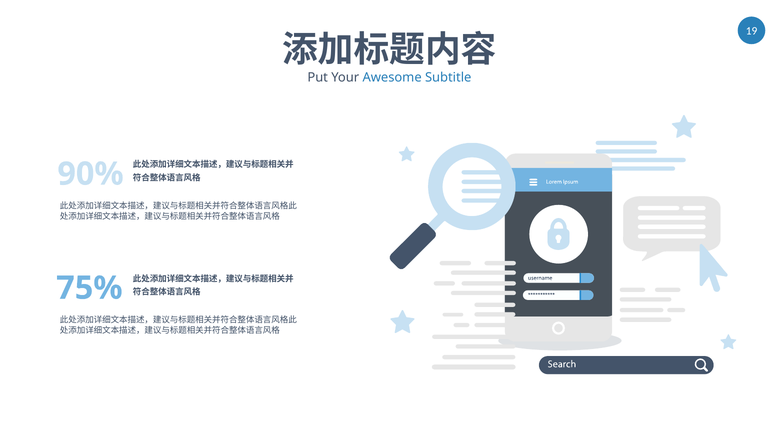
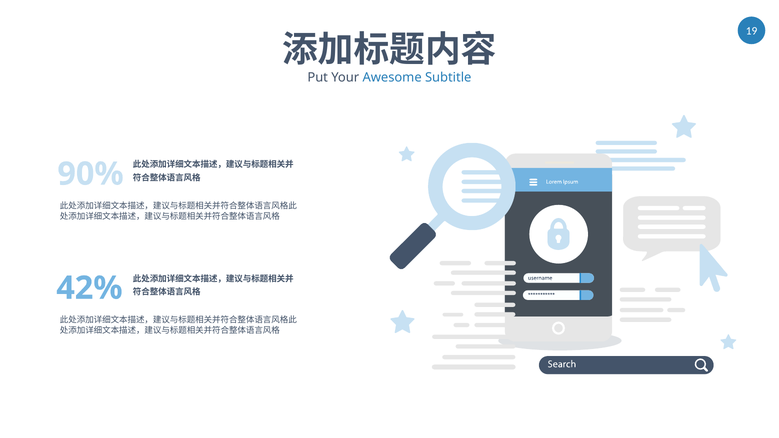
75%: 75% -> 42% (89, 288)
